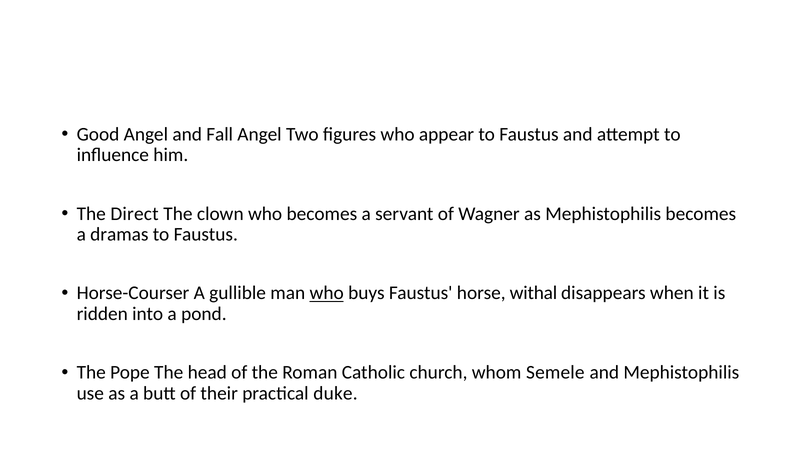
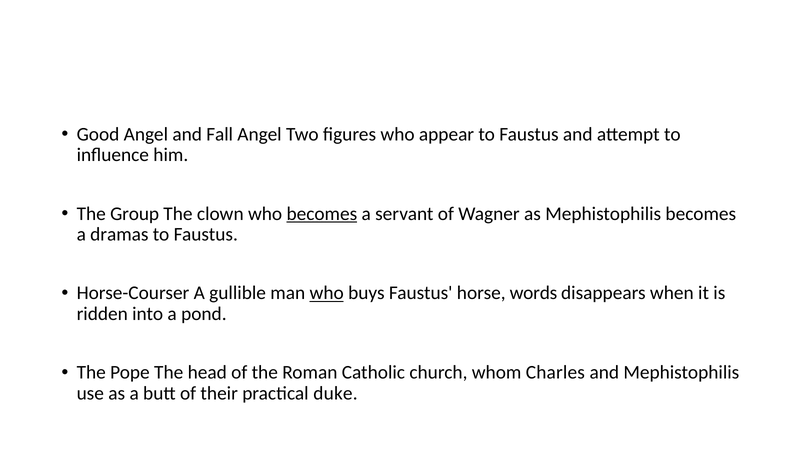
Direct: Direct -> Group (135, 214)
becomes underline: none -> present (322, 214)
withal: withal -> words (533, 293)
Semele: Semele -> Charles (555, 372)
